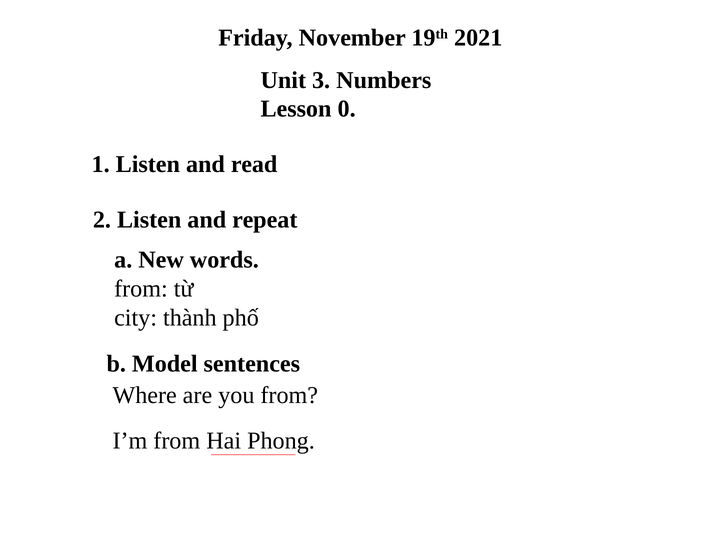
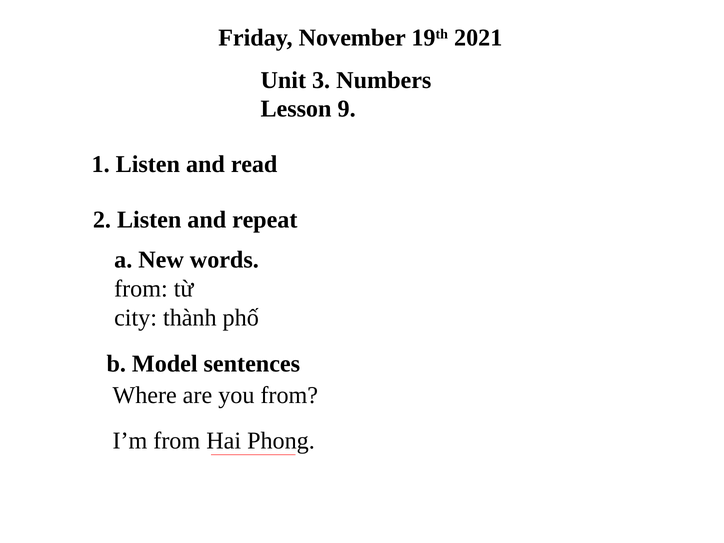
0: 0 -> 9 (347, 109)
